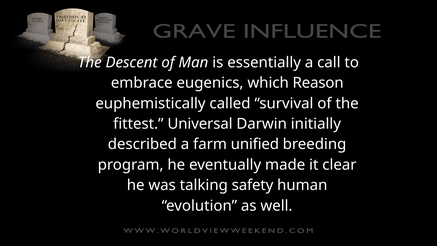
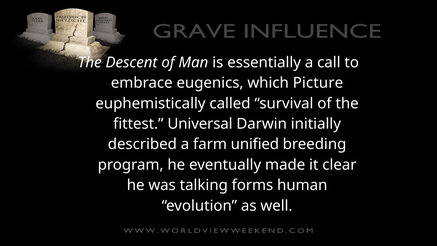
Reason: Reason -> Picture (318, 83)
safety: safety -> forms (252, 185)
